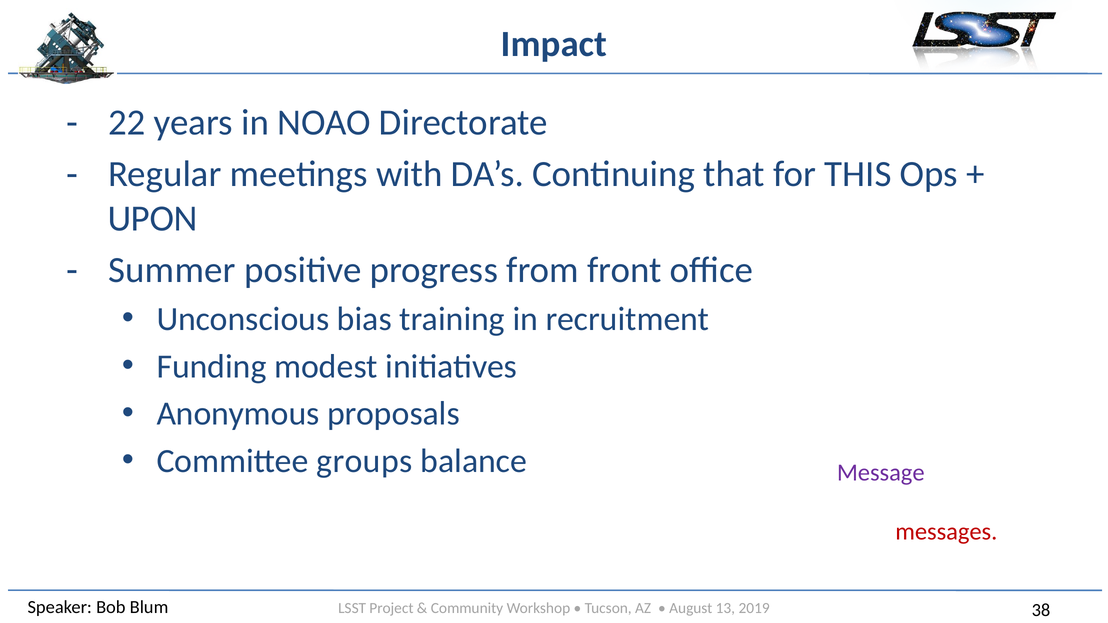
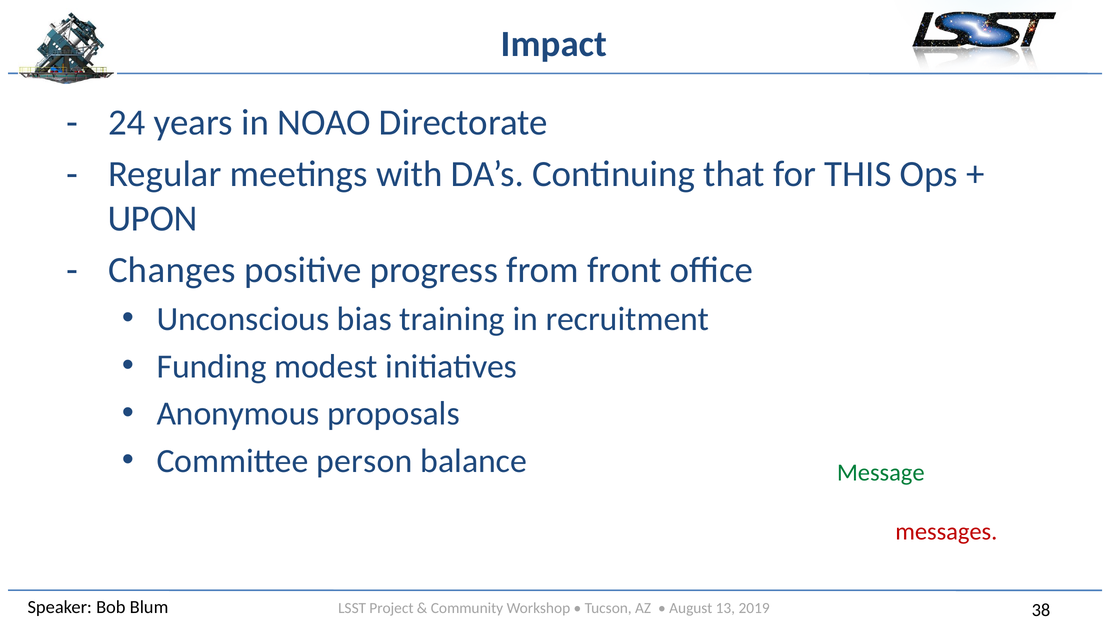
22: 22 -> 24 (127, 122)
Summer: Summer -> Changes (172, 270)
groups: groups -> person (364, 461)
Message colour: purple -> green (881, 473)
